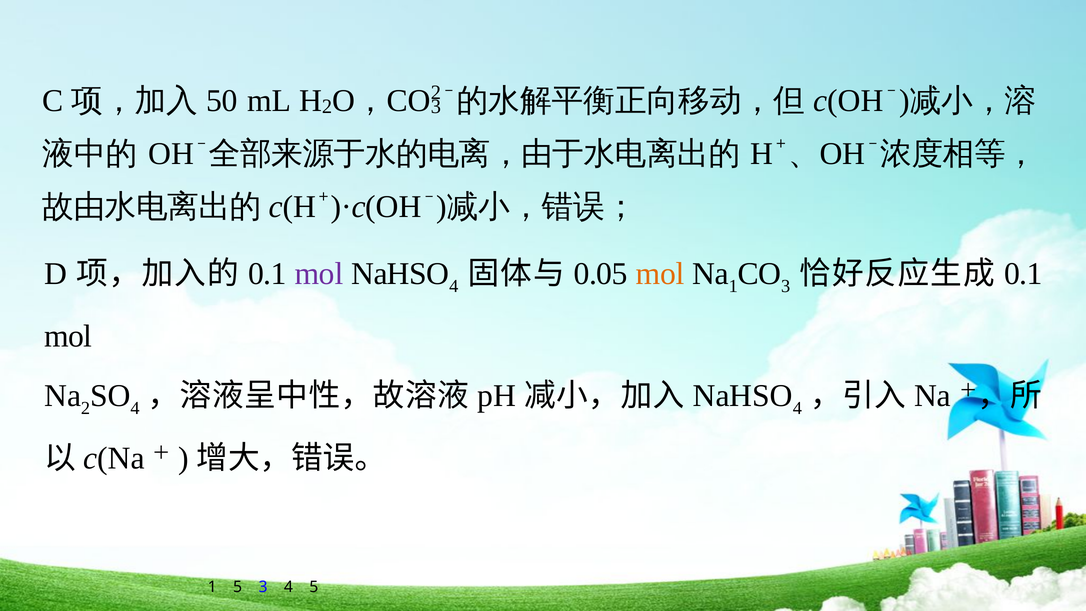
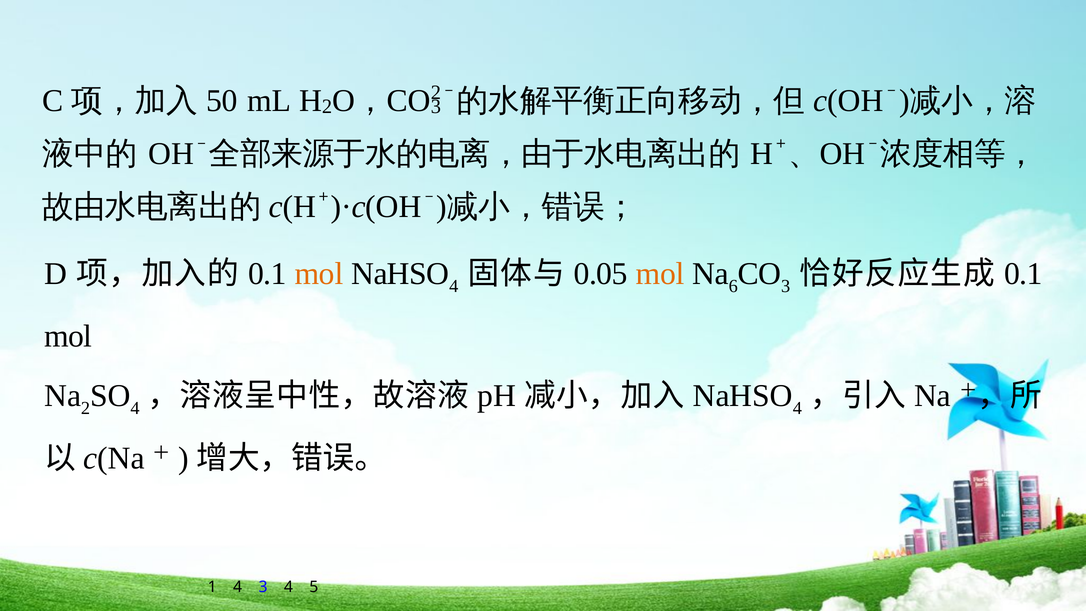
mol colour: purple -> orange (319, 274)
1: 1 -> 6 (733, 286)
1 5: 5 -> 4 (238, 587)
